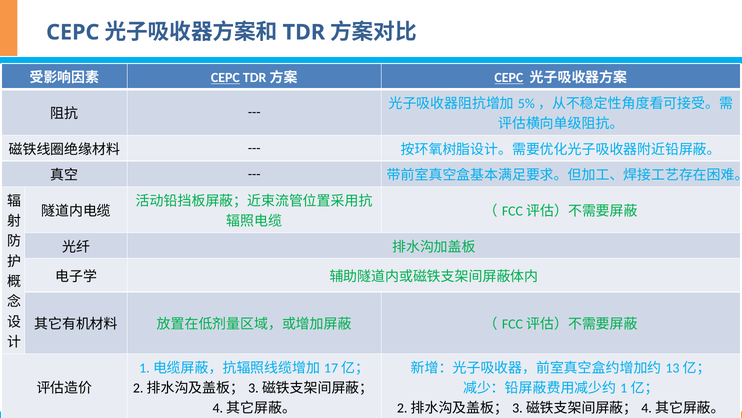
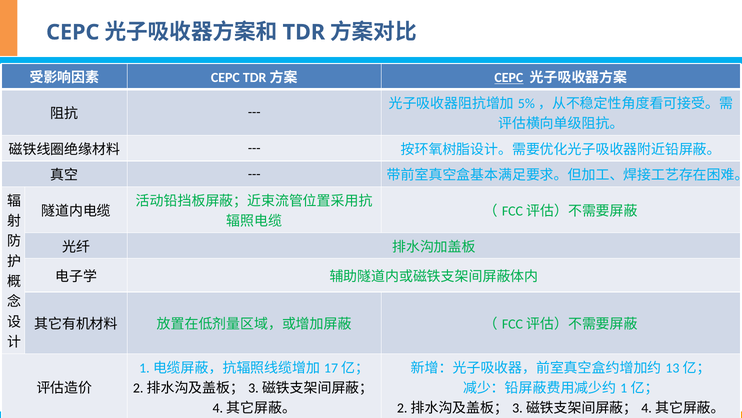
CEPC underline: present -> none (225, 78)
